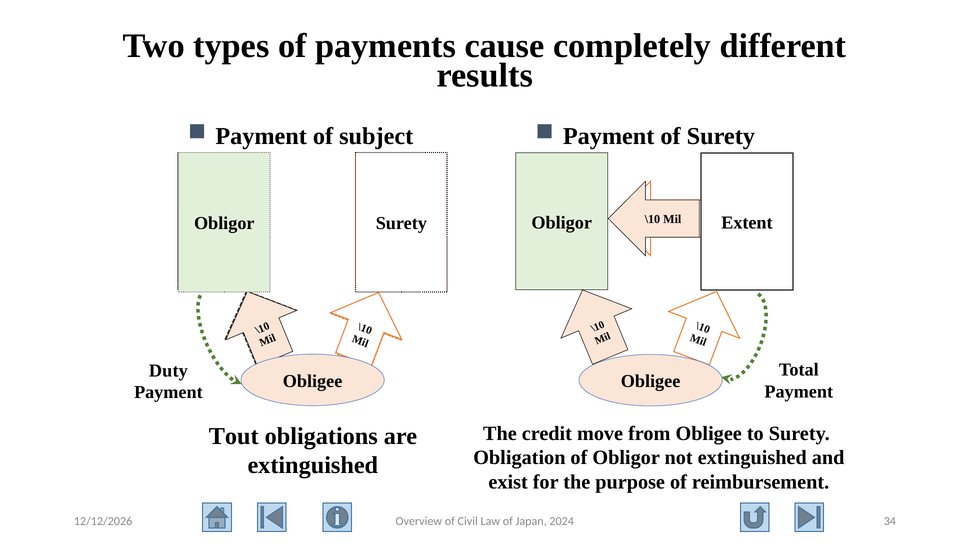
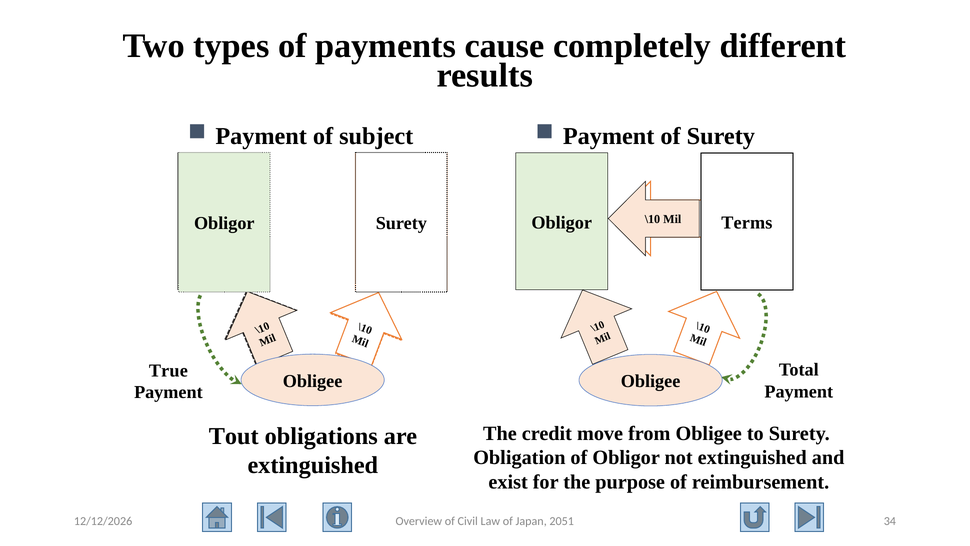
Extent: Extent -> Terms (747, 223)
Duty: Duty -> True (168, 370)
2024: 2024 -> 2051 (562, 521)
